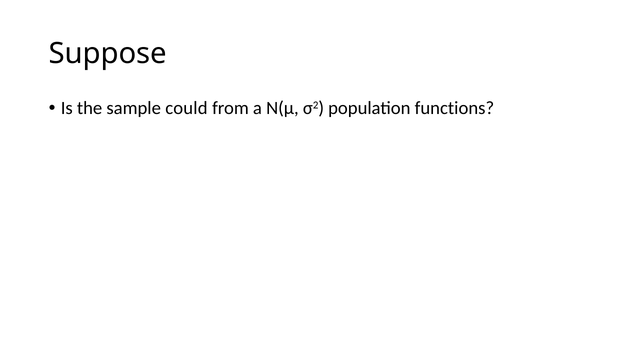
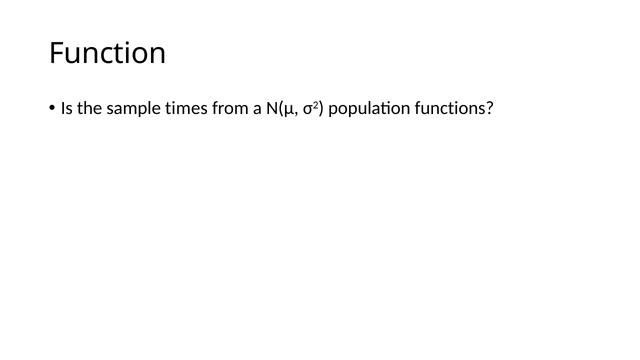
Suppose: Suppose -> Function (108, 54)
could: could -> times (186, 108)
